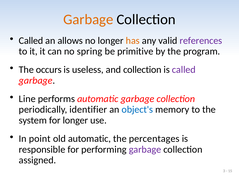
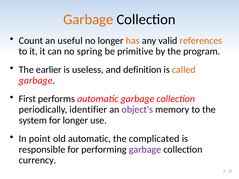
Called: Called -> Count (31, 41)
allows: allows -> useful (70, 41)
references colour: purple -> orange (201, 41)
occurs: occurs -> earlier (49, 70)
and collection: collection -> definition (142, 70)
called colour: purple -> orange (184, 70)
Line: Line -> First (27, 99)
object's colour: blue -> purple (137, 110)
percentages: percentages -> complicated (154, 139)
assigned: assigned -> currency (37, 160)
